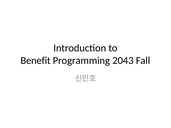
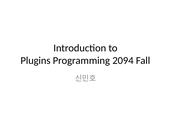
Benefit: Benefit -> Plugins (36, 61)
2043: 2043 -> 2094 (123, 61)
